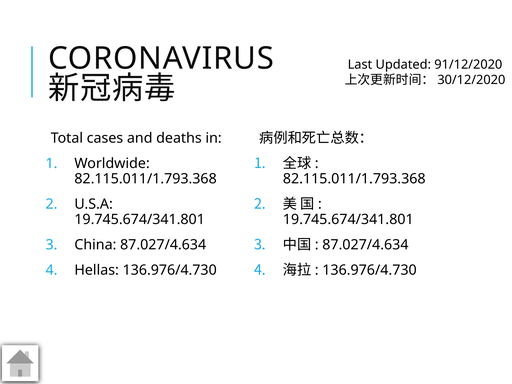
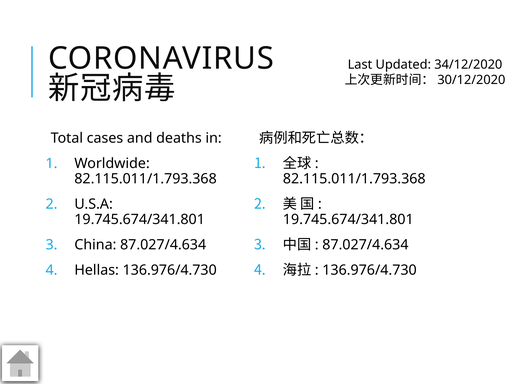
91/12/2020: 91/12/2020 -> 34/12/2020 (468, 64)
